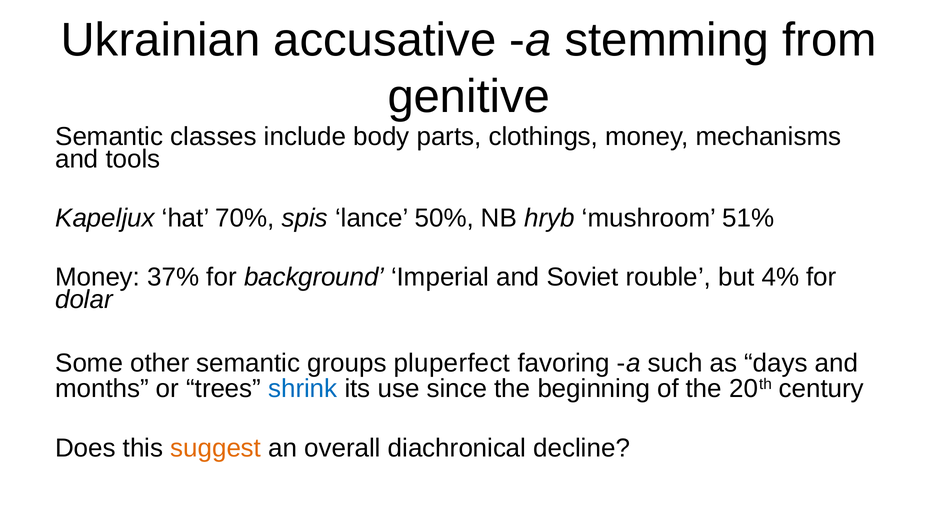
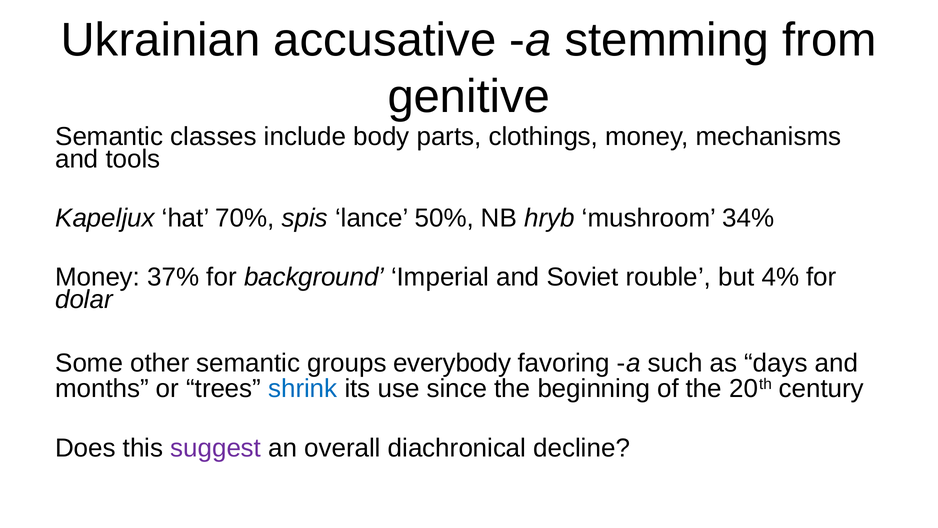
51%: 51% -> 34% (748, 218)
pluperfect: pluperfect -> everybody (452, 363)
suggest colour: orange -> purple (216, 448)
